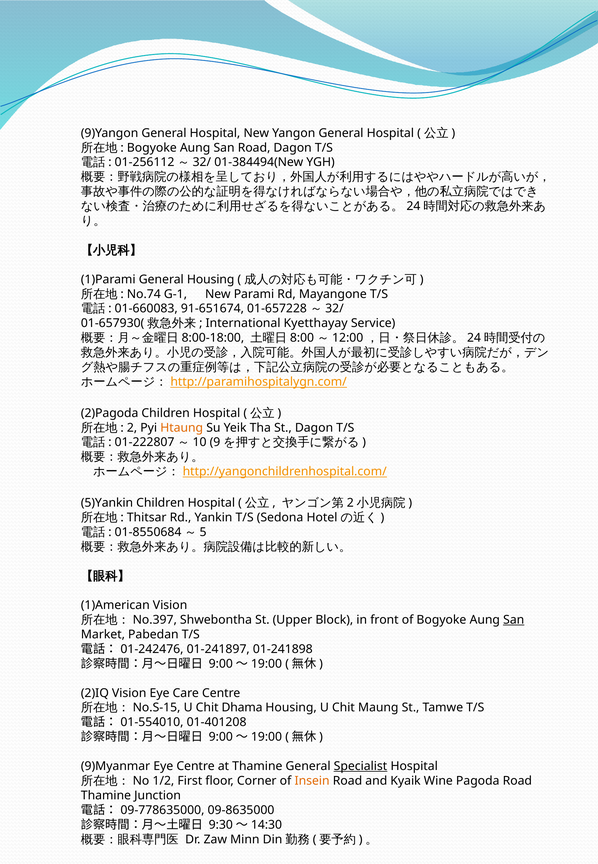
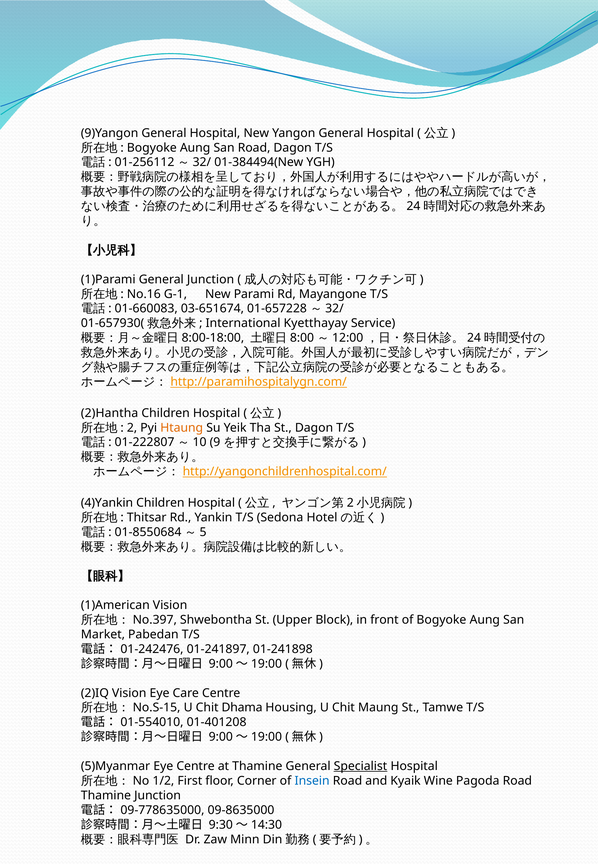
General Housing: Housing -> Junction (211, 279)
No.74: No.74 -> No.16 (144, 294)
91-651674: 91-651674 -> 03-651674 (212, 309)
2)Pagoda: 2)Pagoda -> 2)Hantha (110, 413)
5)Yankin: 5)Yankin -> 4)Yankin (107, 503)
San underline: present -> none (514, 620)
9)Myanmar: 9)Myanmar -> 5)Myanmar (116, 766)
Insein colour: orange -> blue (312, 781)
